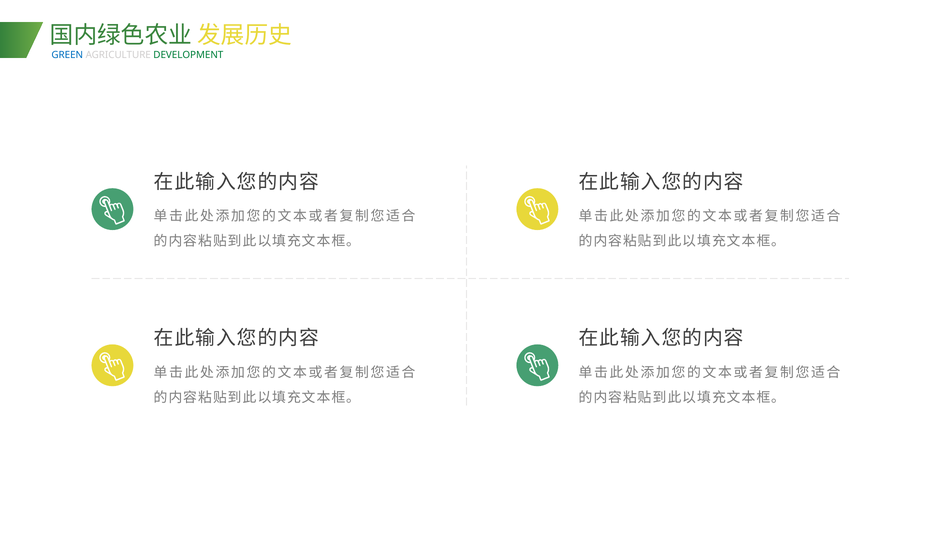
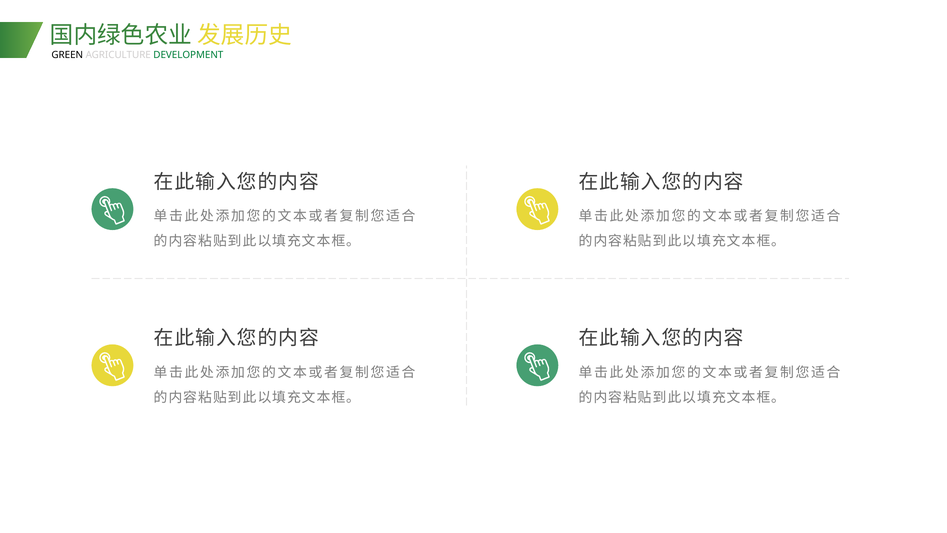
GREEN colour: blue -> black (67, 55)
